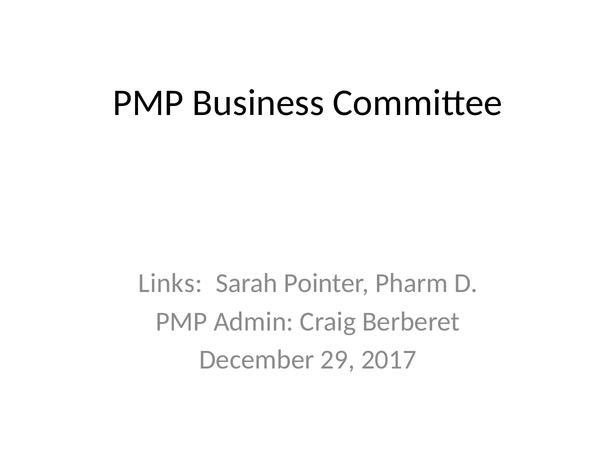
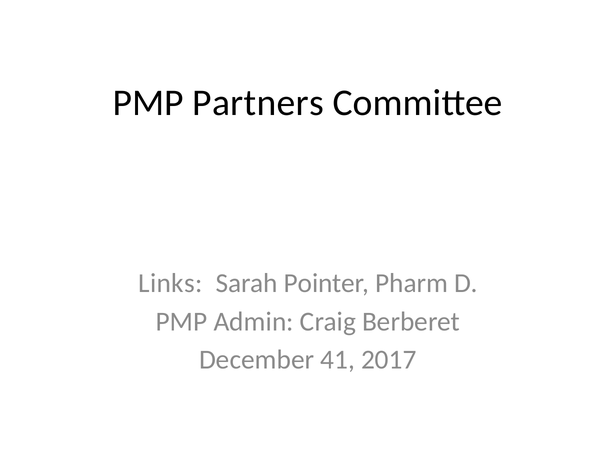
Business: Business -> Partners (258, 103)
29: 29 -> 41 (338, 360)
